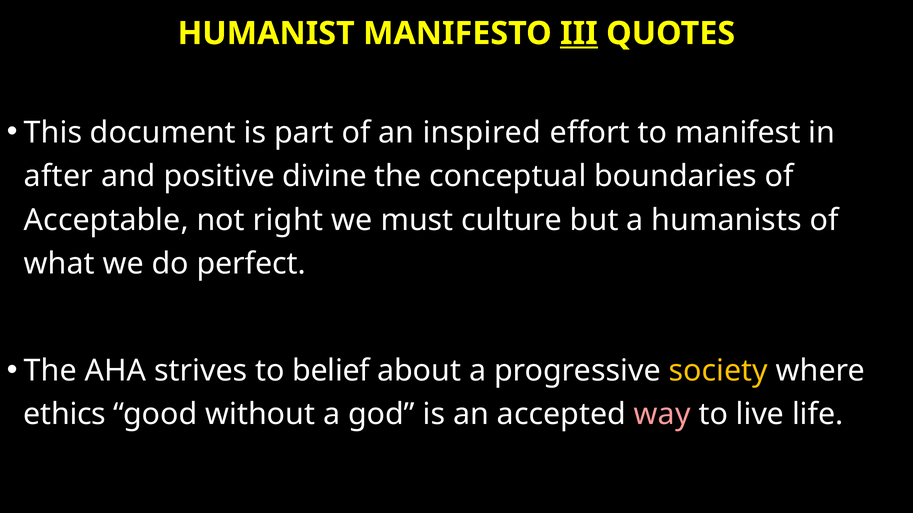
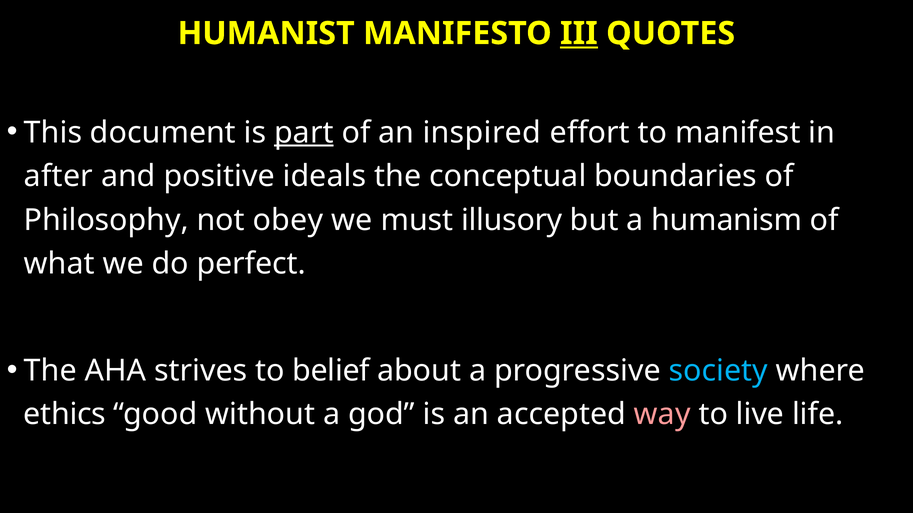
part underline: none -> present (304, 133)
divine: divine -> ideals (324, 176)
Acceptable: Acceptable -> Philosophy (106, 220)
right: right -> obey (288, 220)
culture: culture -> illusory (512, 220)
humanists: humanists -> humanism (727, 220)
society colour: yellow -> light blue (718, 371)
